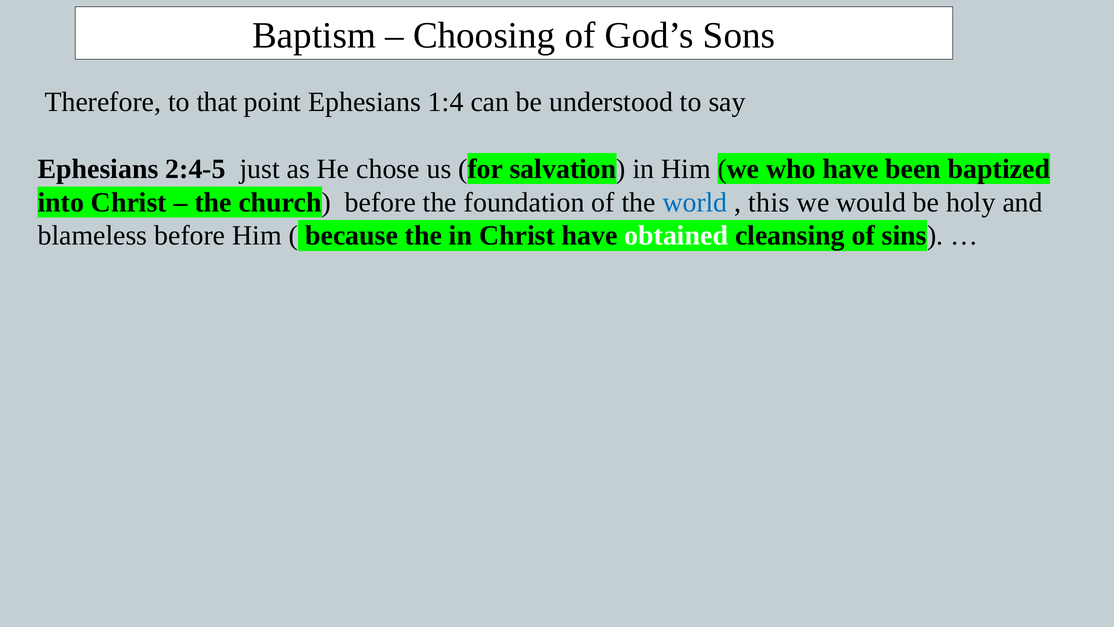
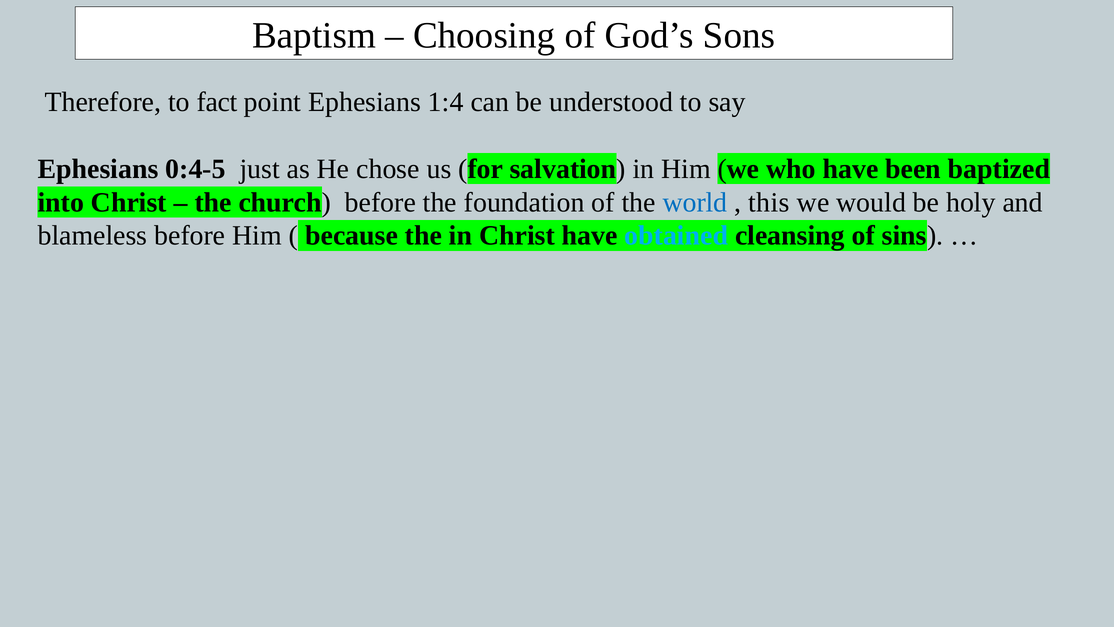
that: that -> fact (217, 102)
2:4-5: 2:4-5 -> 0:4-5 (195, 169)
obtained colour: white -> light blue (676, 236)
